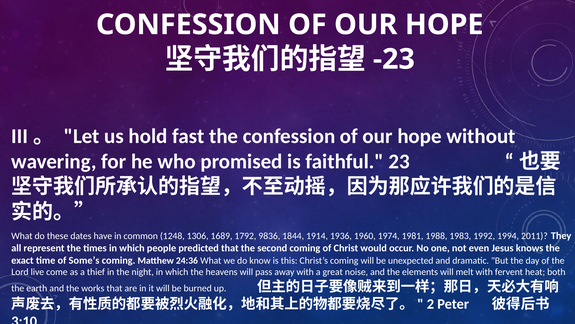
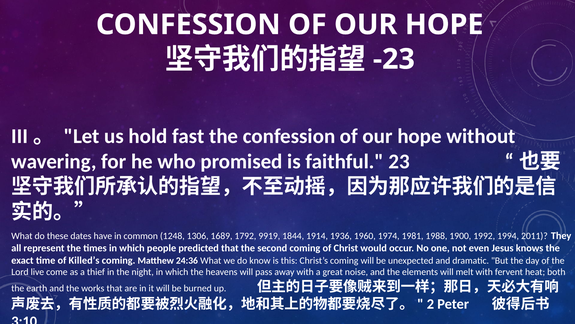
9836: 9836 -> 9919 (269, 236)
1983: 1983 -> 1900 (460, 236)
Some’s: Some’s -> Killed’s (84, 260)
